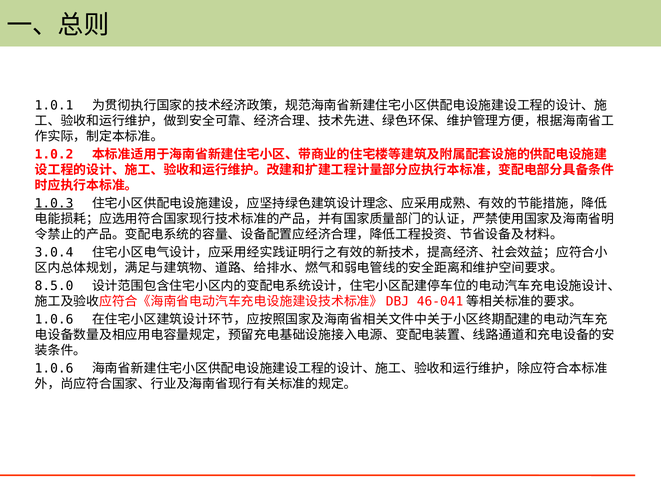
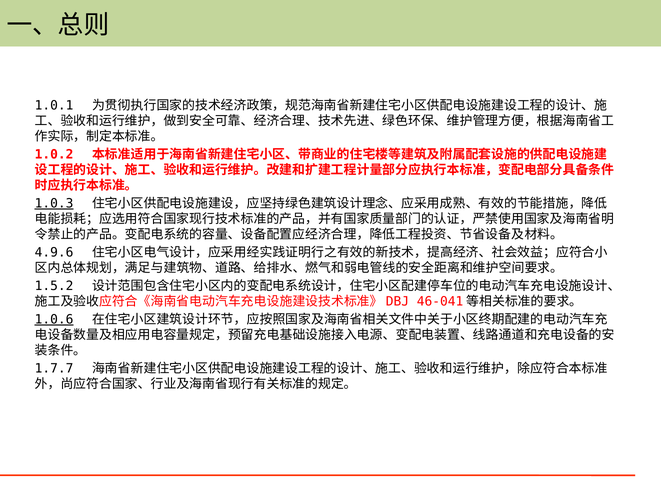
3.0.4: 3.0.4 -> 4.9.6 (54, 252)
8.5.0: 8.5.0 -> 1.5.2 (54, 286)
1.0.6 underline: none -> present (54, 319)
1.0.6: 1.0.6 -> 1.7.7 (54, 368)
